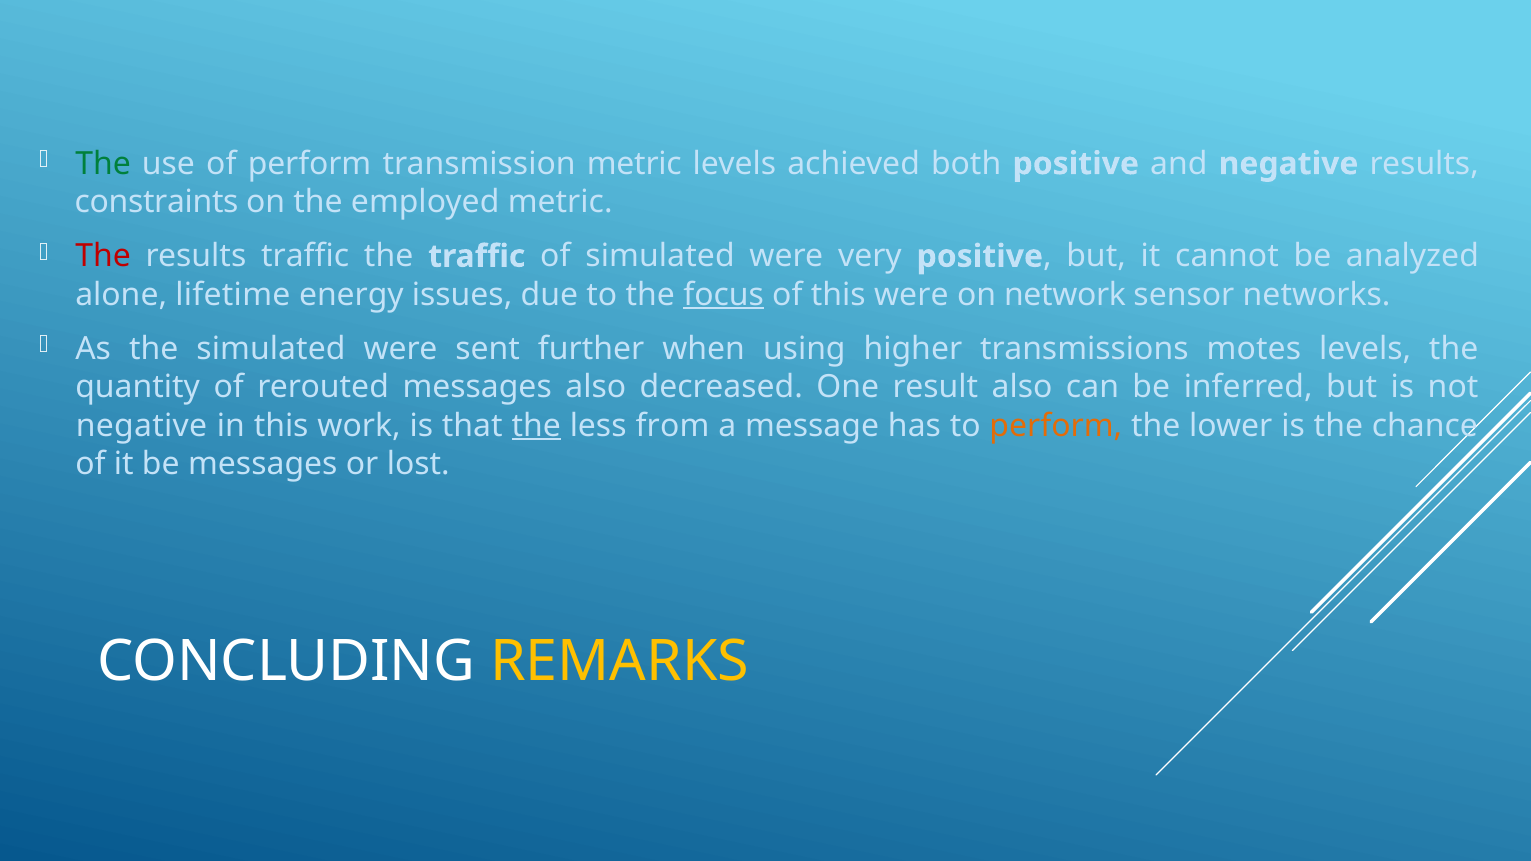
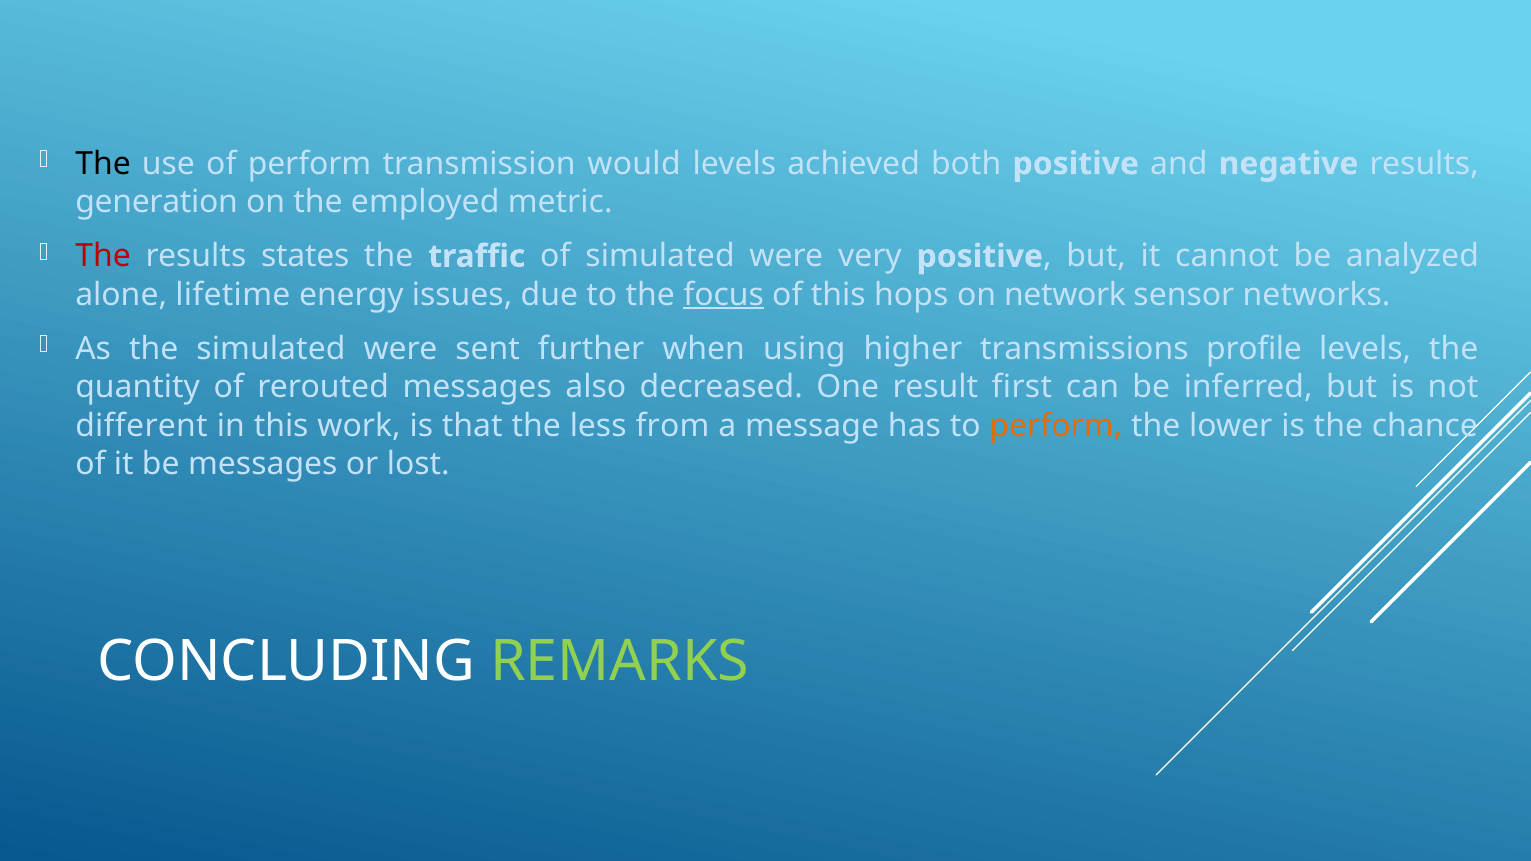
The colour: green -> black (103, 164)
transmission metric: metric -> would (634, 164)
constraints: constraints -> generation (157, 202)
results traffic: traffic -> states (305, 256)
this were: were -> hops (911, 295)
motes: motes -> profile (1254, 349)
result also: also -> first (1022, 387)
negative: negative -> different (142, 426)
the underline: present -> none (536, 426)
REMARKS colour: yellow -> light green (620, 662)
